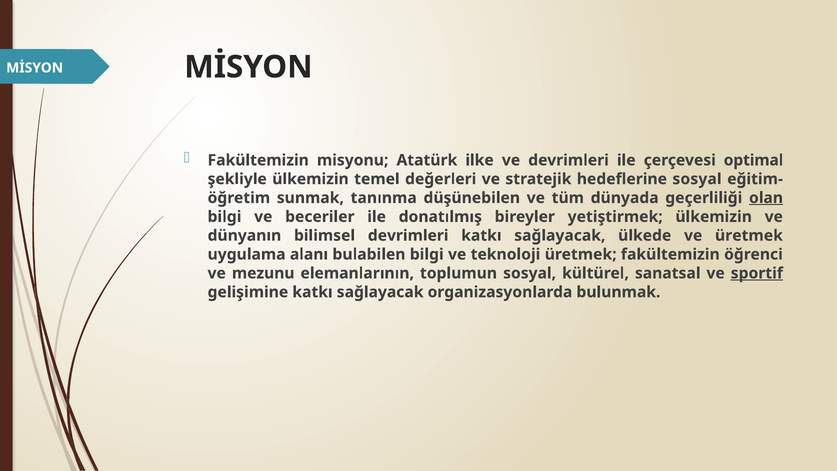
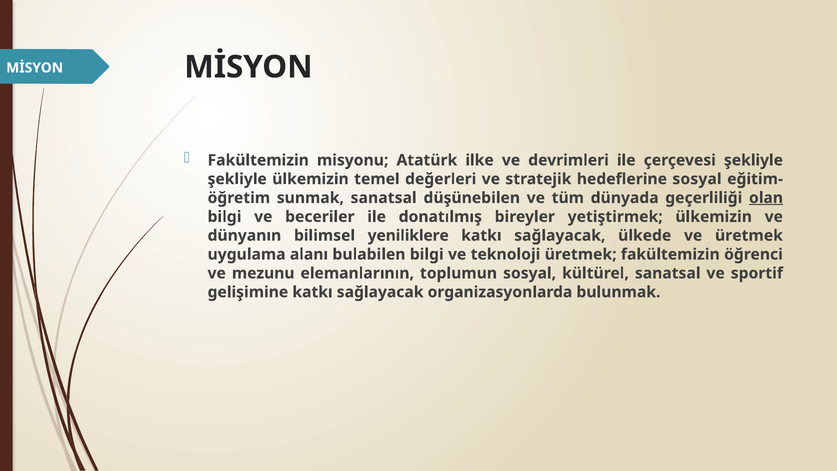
çerçevesi optimal: optimal -> şekliyle (753, 160)
sunmak tanınma: tanınma -> sanatsal (384, 198)
bilimsel devrimleri: devrimleri -> yeniliklere (408, 235)
sportif underline: present -> none (757, 273)
